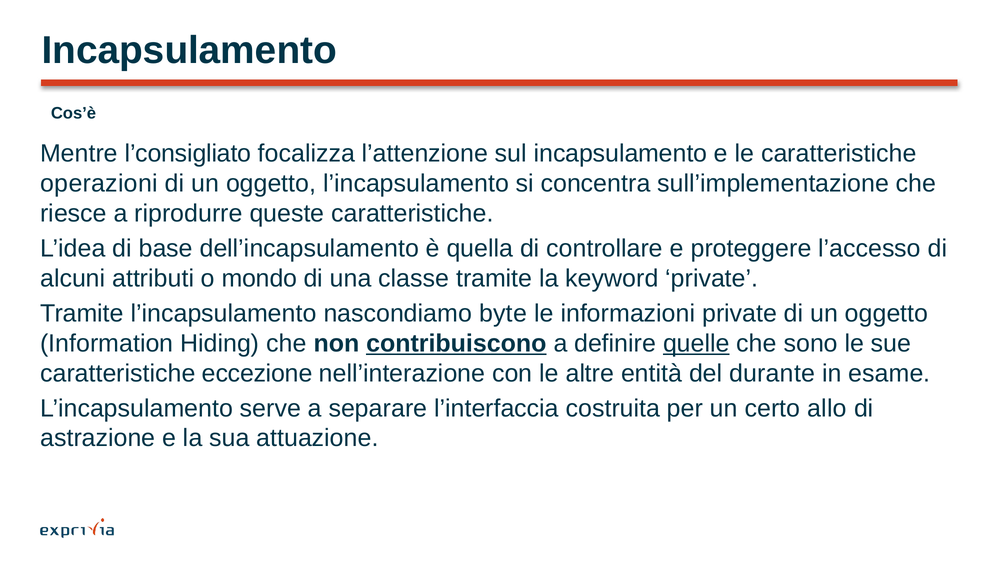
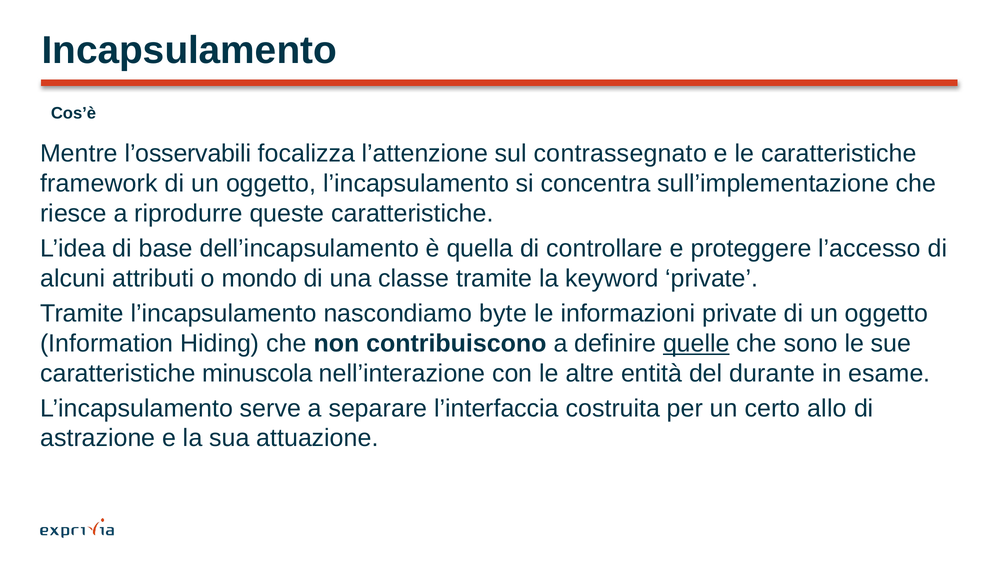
l’consigliato: l’consigliato -> l’osservabili (188, 153)
sul incapsulamento: incapsulamento -> contrassegnato (620, 153)
operazioni: operazioni -> framework (99, 183)
contribuiscono underline: present -> none (456, 343)
eccezione: eccezione -> minuscola (257, 373)
